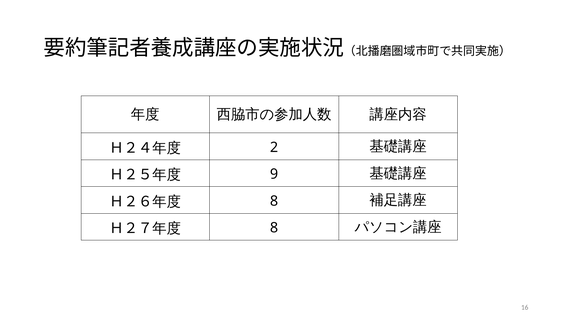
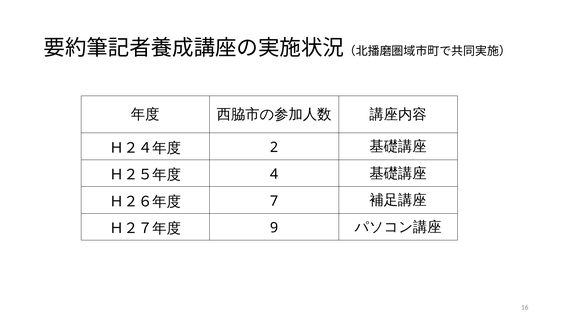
9: 9 -> 4 (274, 174)
8: 8 -> 7 (274, 201)
8: 8 -> 9 (274, 228)
